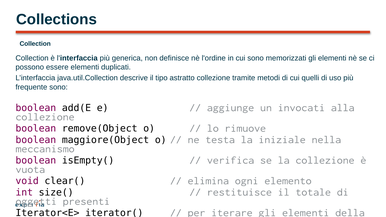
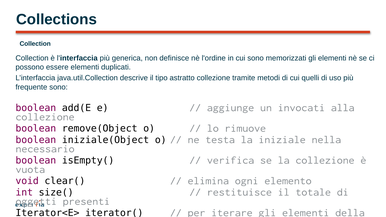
maggiore(Object: maggiore(Object -> iniziale(Object (106, 140)
meccanismo: meccanismo -> necessario (45, 149)
